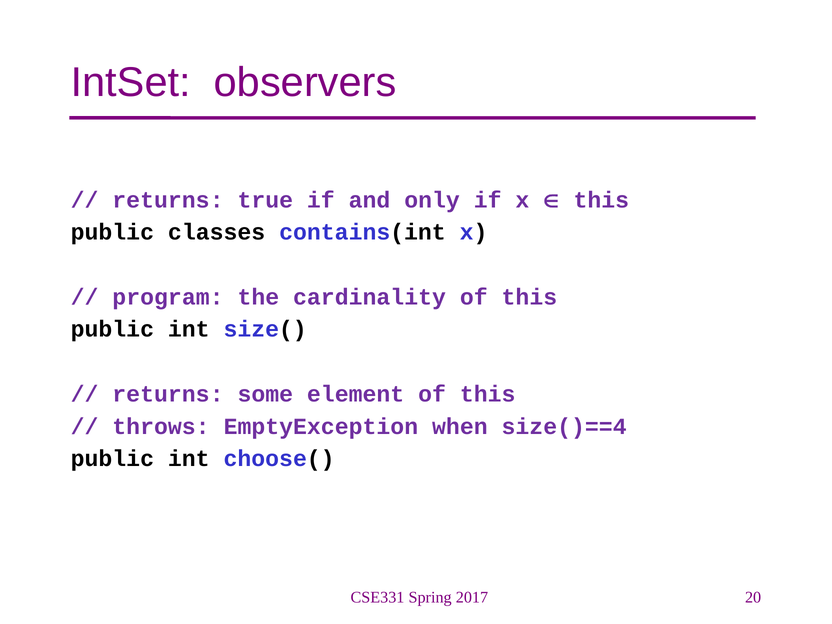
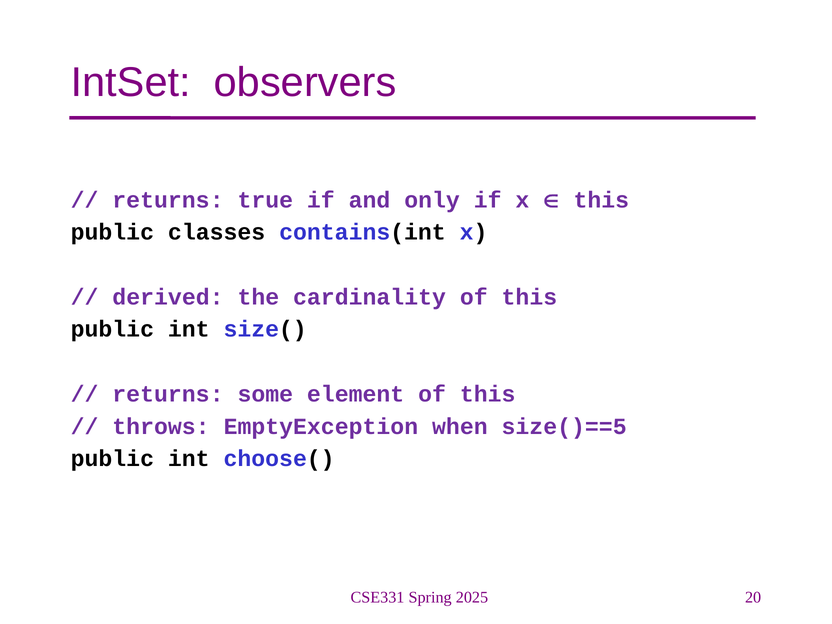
program: program -> derived (168, 297)
size()==4: size()==4 -> size()==5 (564, 426)
2017: 2017 -> 2025 (472, 597)
